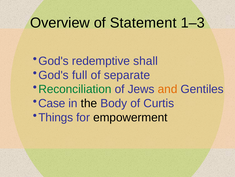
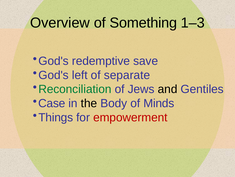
Statement: Statement -> Something (143, 23)
shall: shall -> save (146, 61)
full: full -> left (80, 75)
and colour: orange -> black (168, 89)
Curtis: Curtis -> Minds (159, 103)
empowerment colour: black -> red (130, 117)
